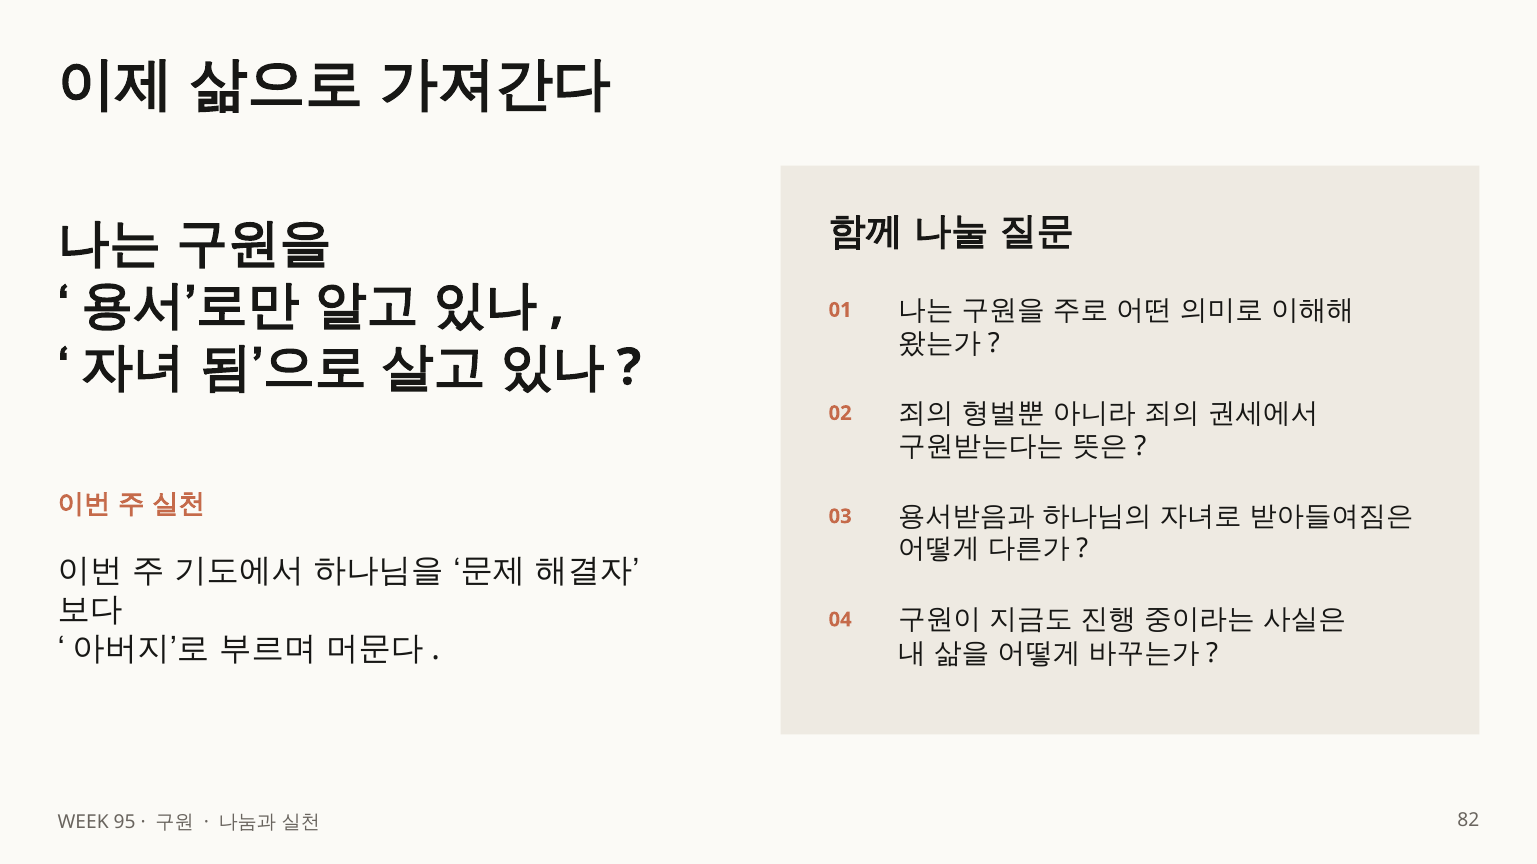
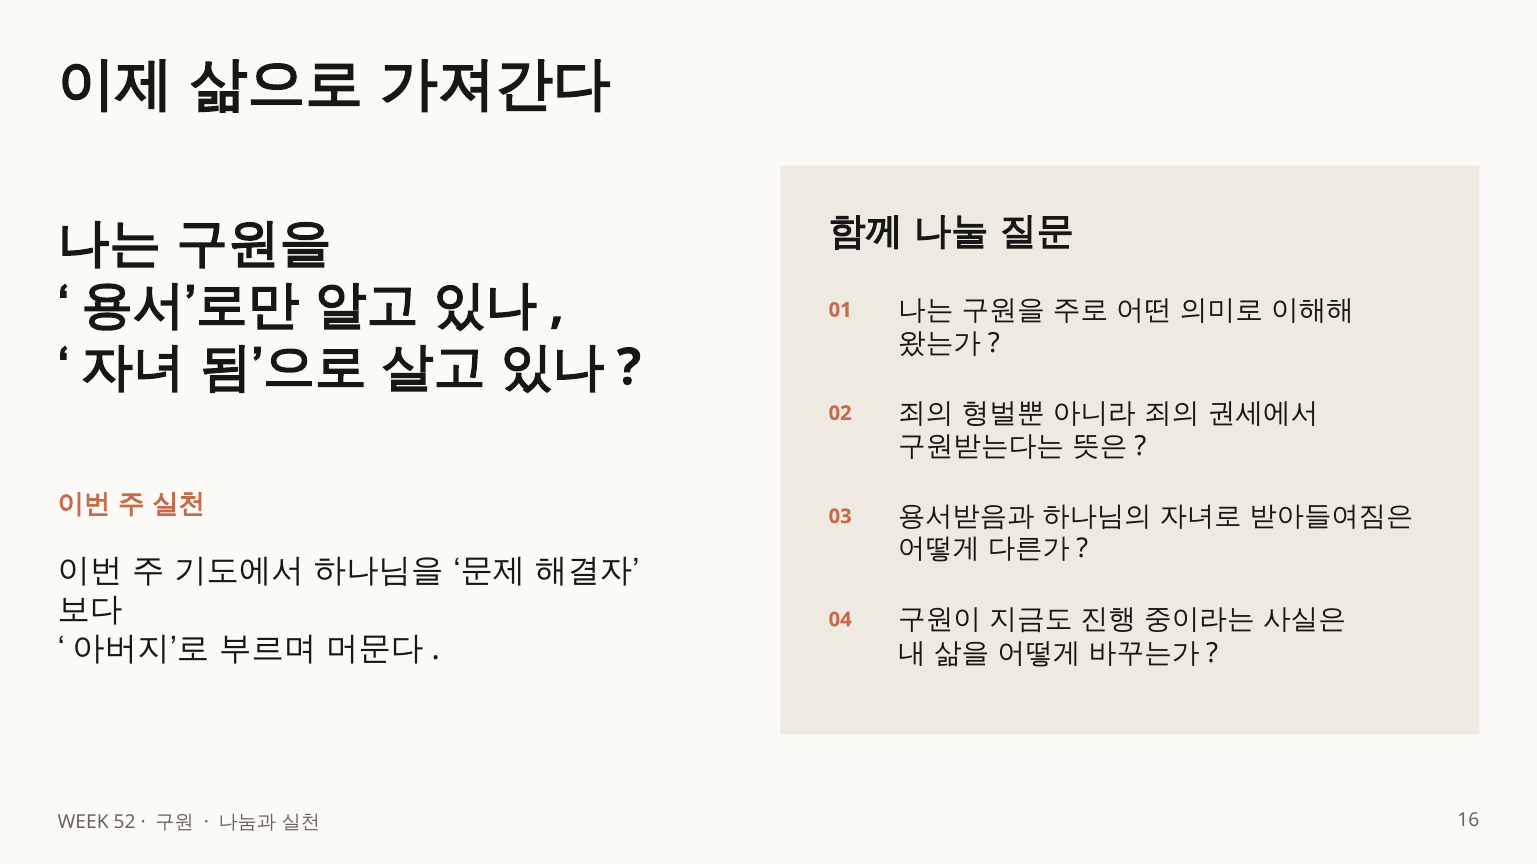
95: 95 -> 52 (125, 823)
82: 82 -> 16 (1468, 821)
